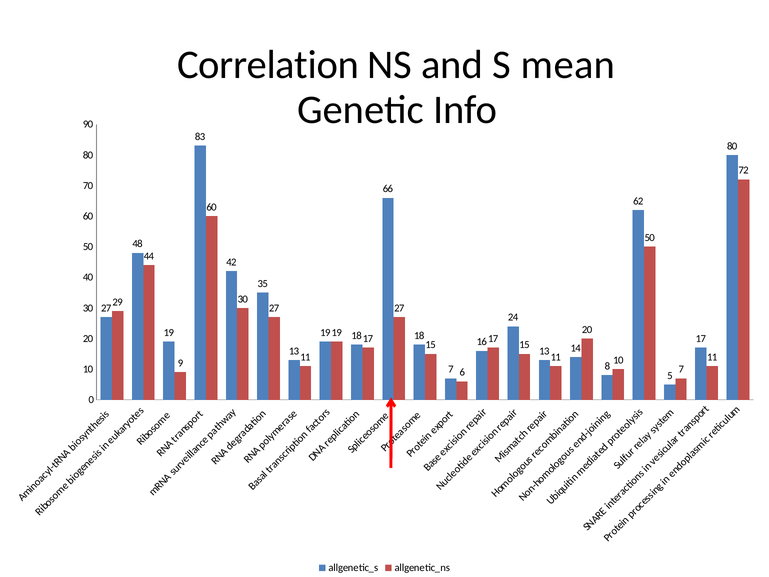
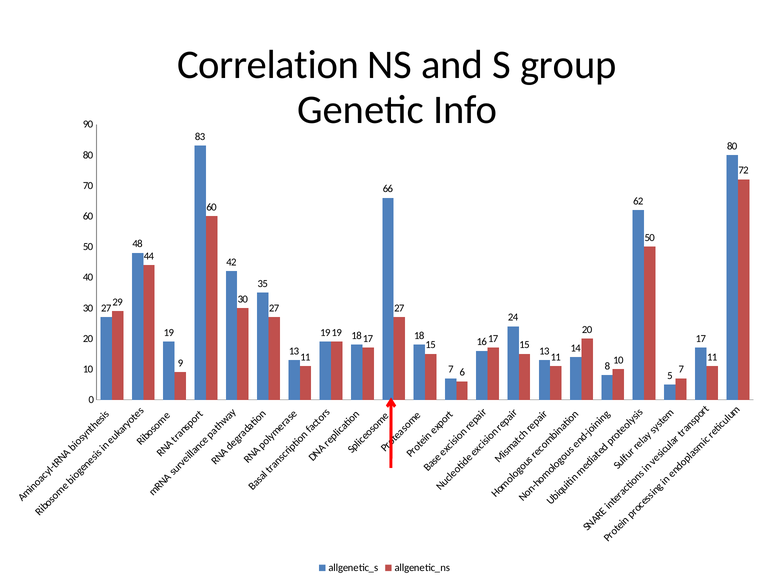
mean: mean -> group (568, 65)
